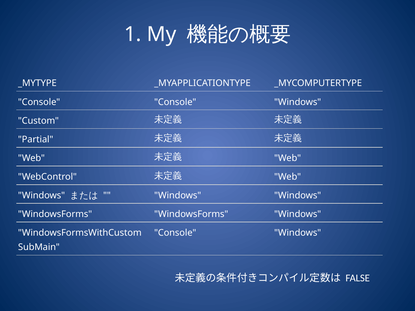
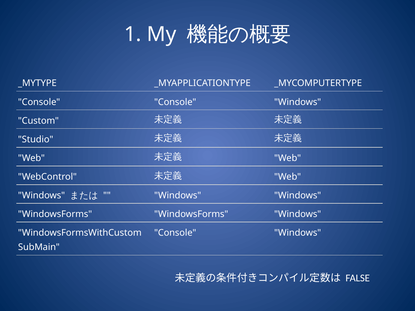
Partial: Partial -> Studio (36, 139)
